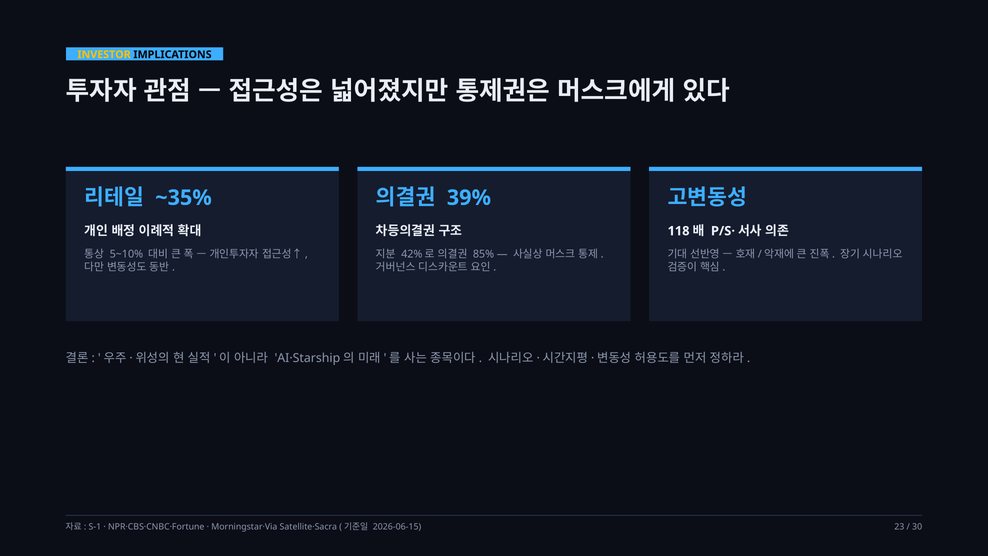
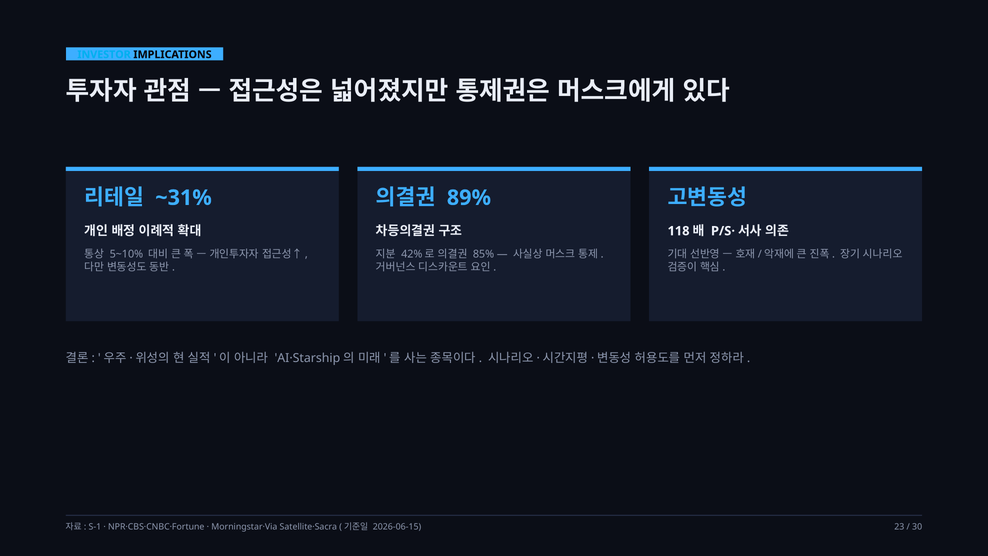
INVESTOR colour: yellow -> light blue (104, 55)
~35%: ~35% -> ~31% (184, 198)
39%: 39% -> 89% (469, 198)
